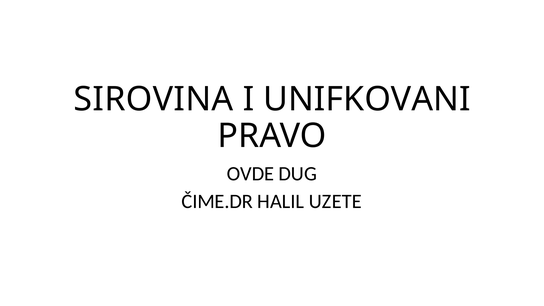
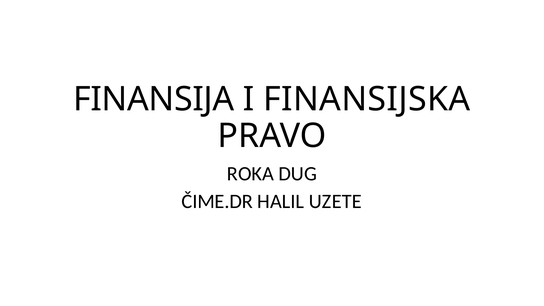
SIROVINA: SIROVINA -> FINANSIJA (154, 99)
UNIFKOVANI: UNIFKOVANI -> FINANSIJSKA (367, 99)
OVDE: OVDE -> ROKA (250, 174)
